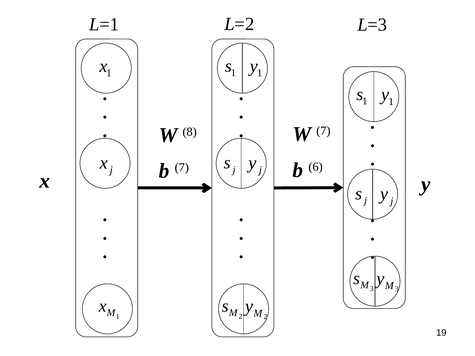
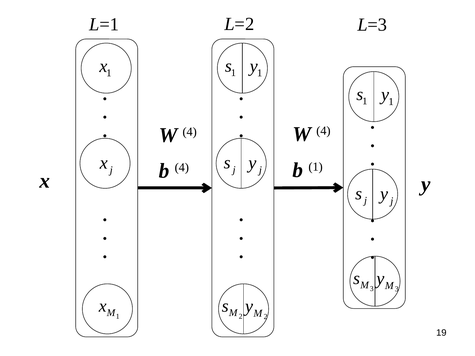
7: 7 -> 4 (323, 131)
8: 8 -> 4 (190, 132)
b 6: 6 -> 1 (316, 167)
b 7: 7 -> 4 (182, 168)
